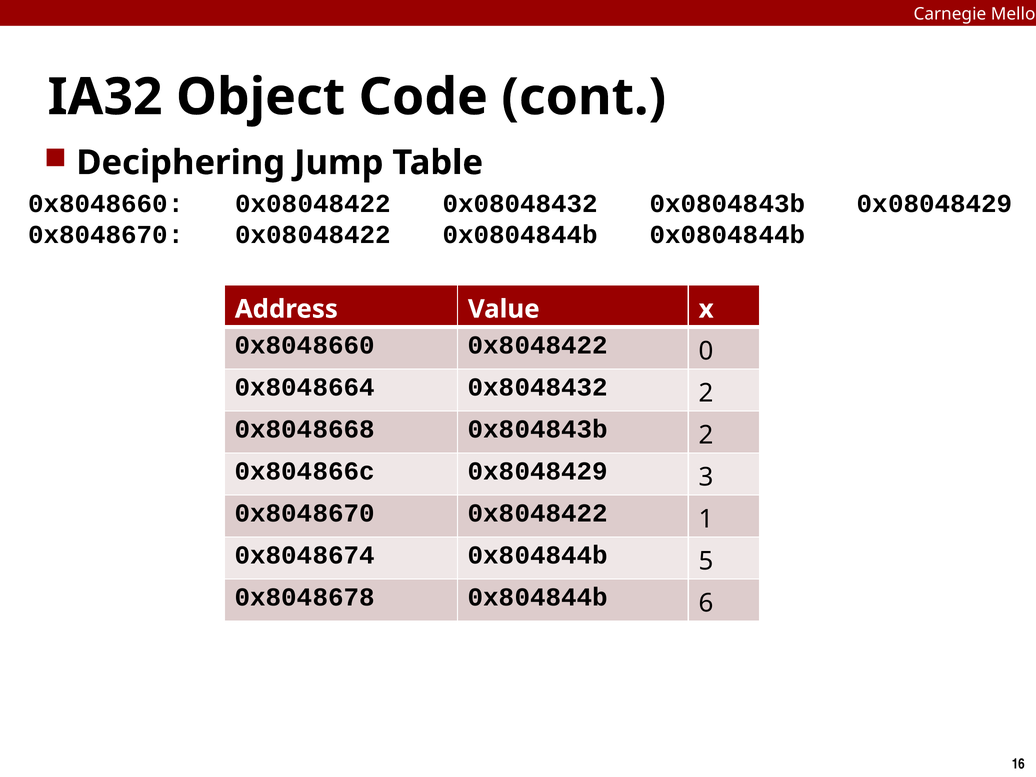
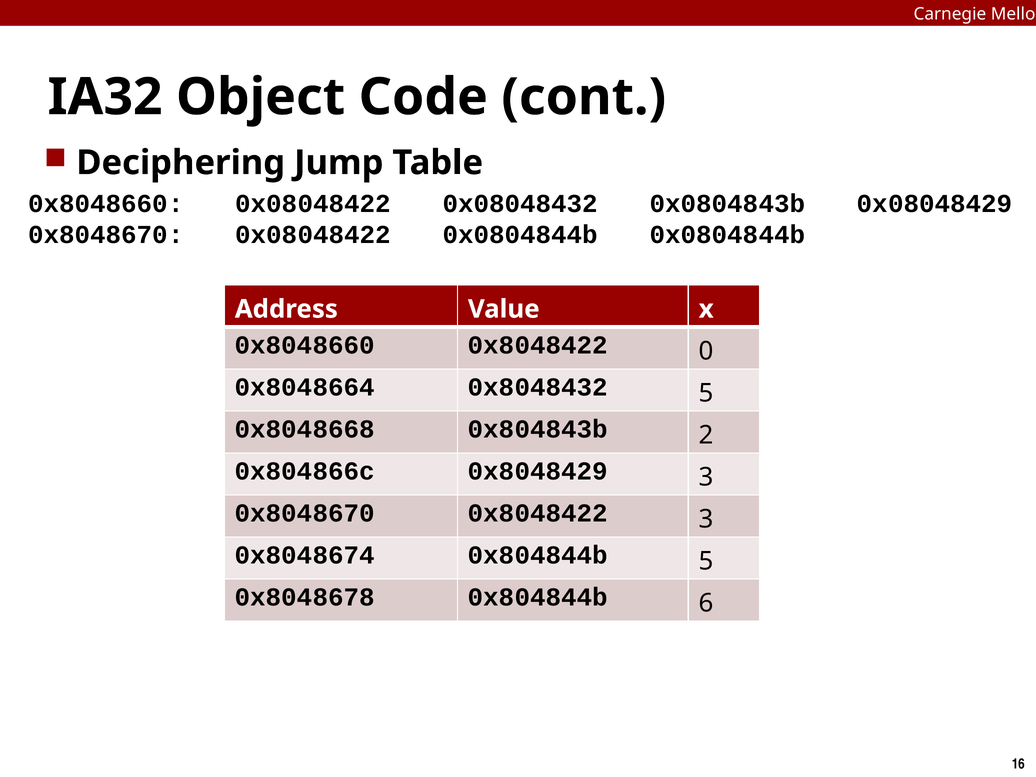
0x8048432 2: 2 -> 5 (706, 393)
0x8048422 1: 1 -> 3 (706, 519)
